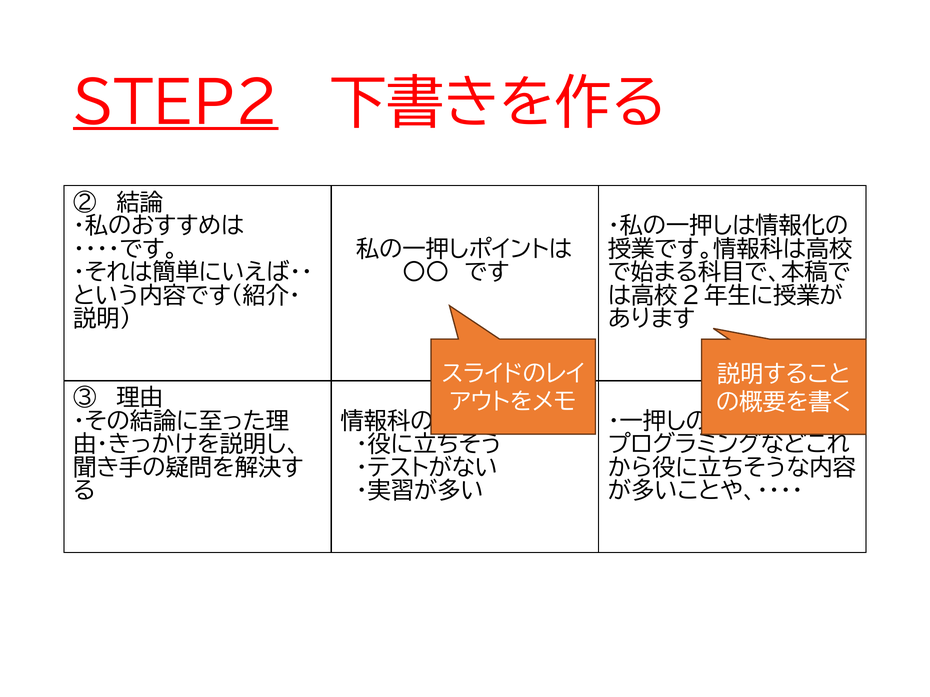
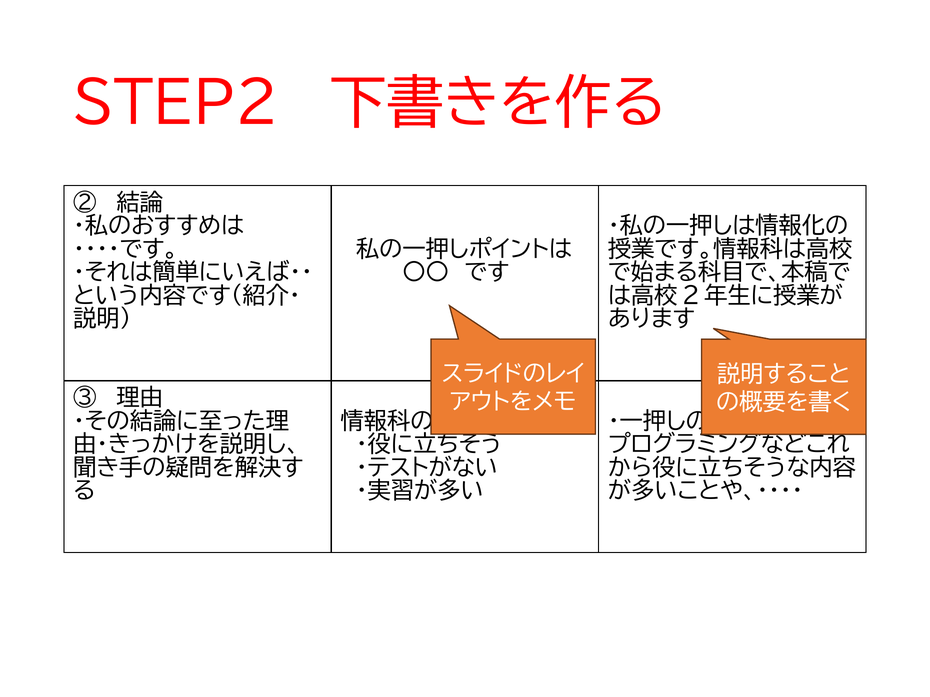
STEP2 underline: present -> none (176, 104)
